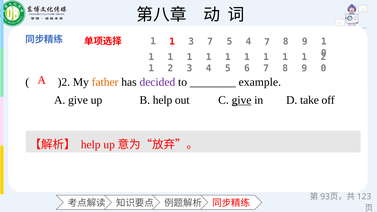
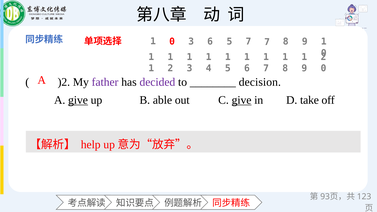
1: 1 -> 0 (172, 42)
3 7: 7 -> 6 (210, 42)
5 4: 4 -> 7 (248, 42)
father colour: orange -> purple (105, 82)
example: example -> decision (260, 82)
give underline: none -> present (78, 100)
B help: help -> able (162, 100)
